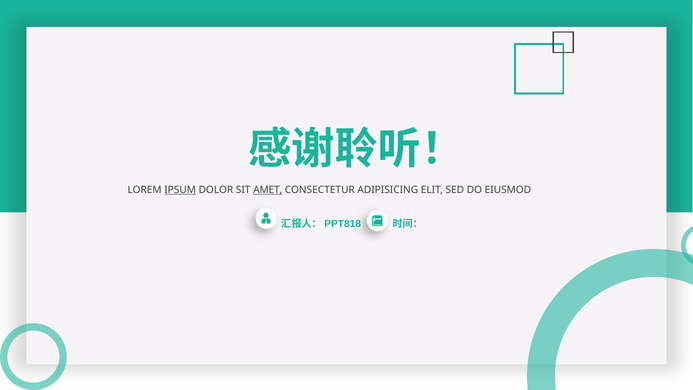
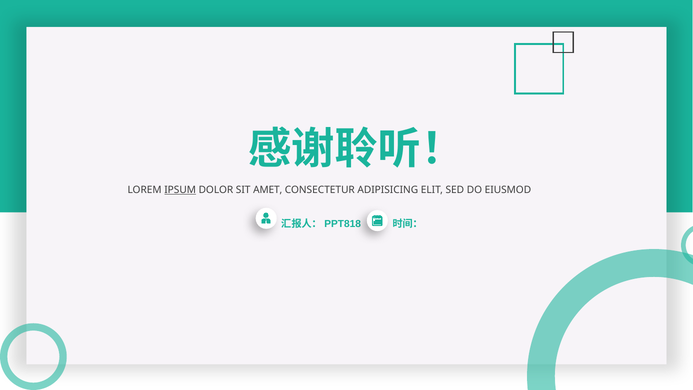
AMET underline: present -> none (268, 190)
